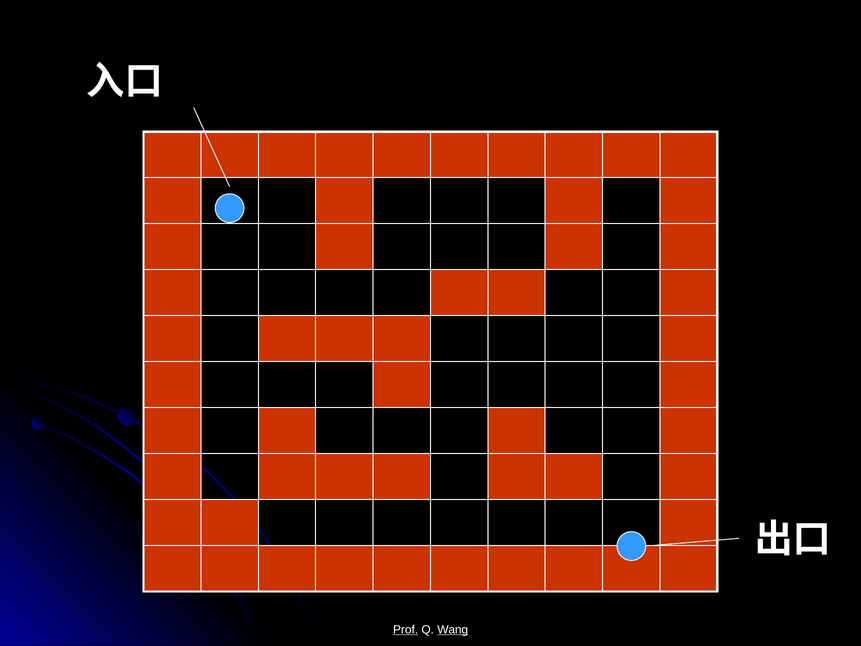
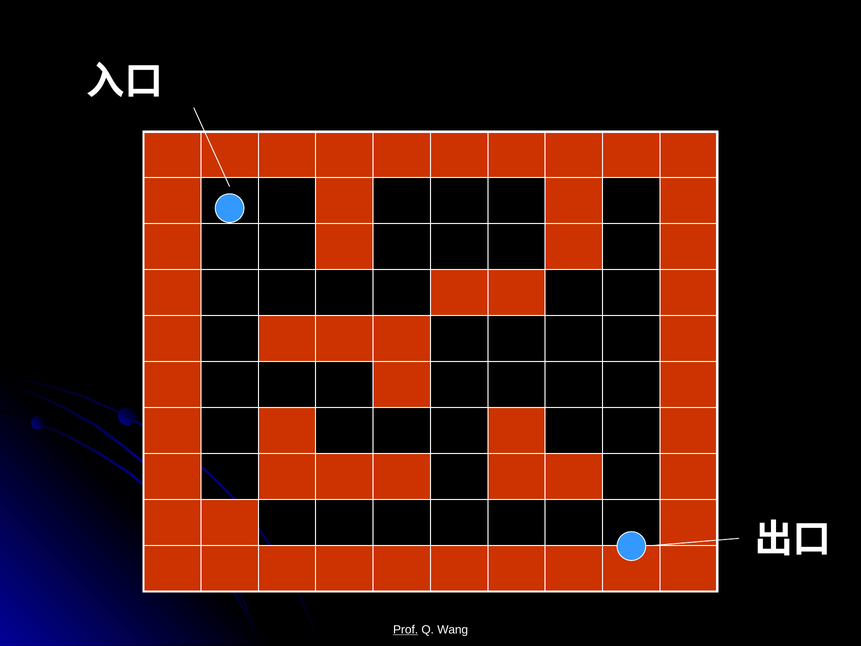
Wang underline: present -> none (453, 629)
